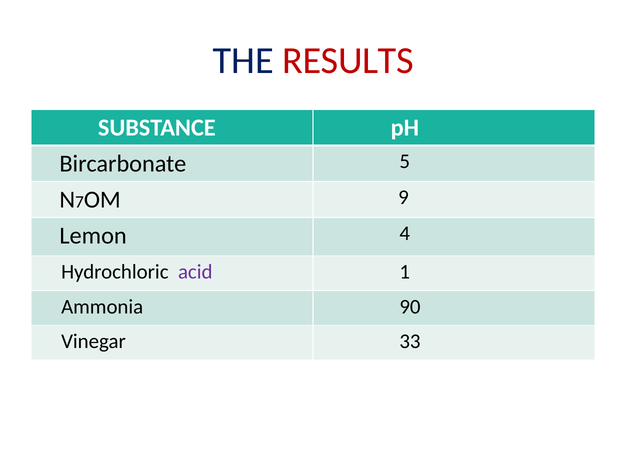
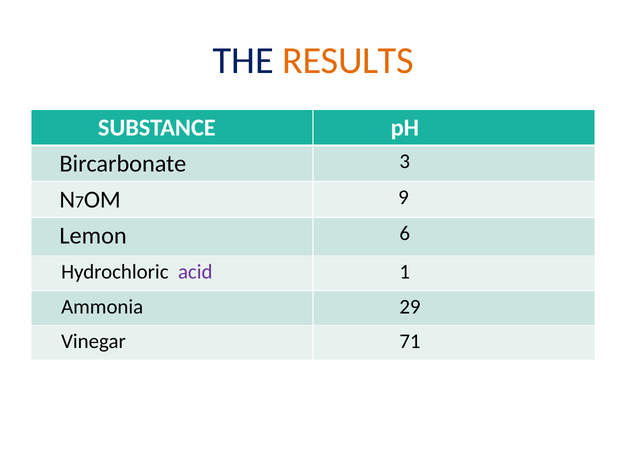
RESULTS colour: red -> orange (348, 61)
5: 5 -> 3 (405, 162)
4: 4 -> 6 (405, 234)
90: 90 -> 29 (410, 307)
33: 33 -> 71 (410, 342)
